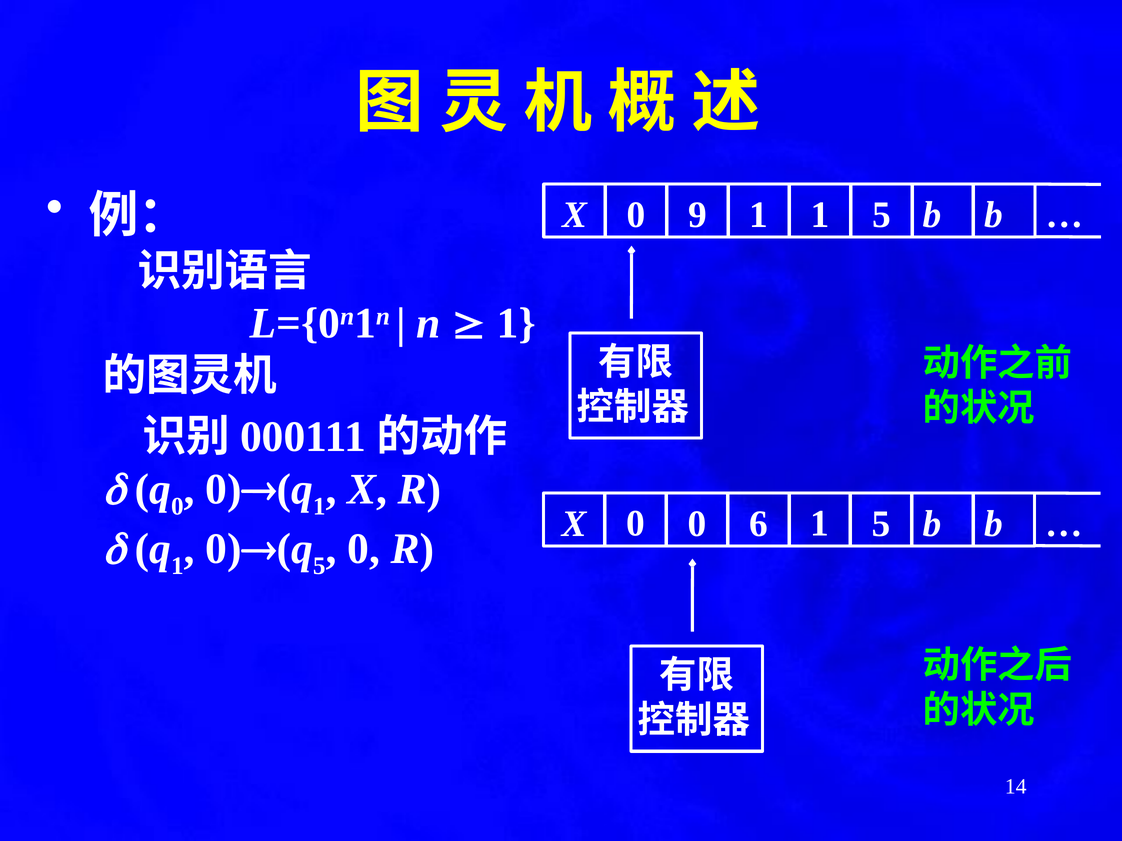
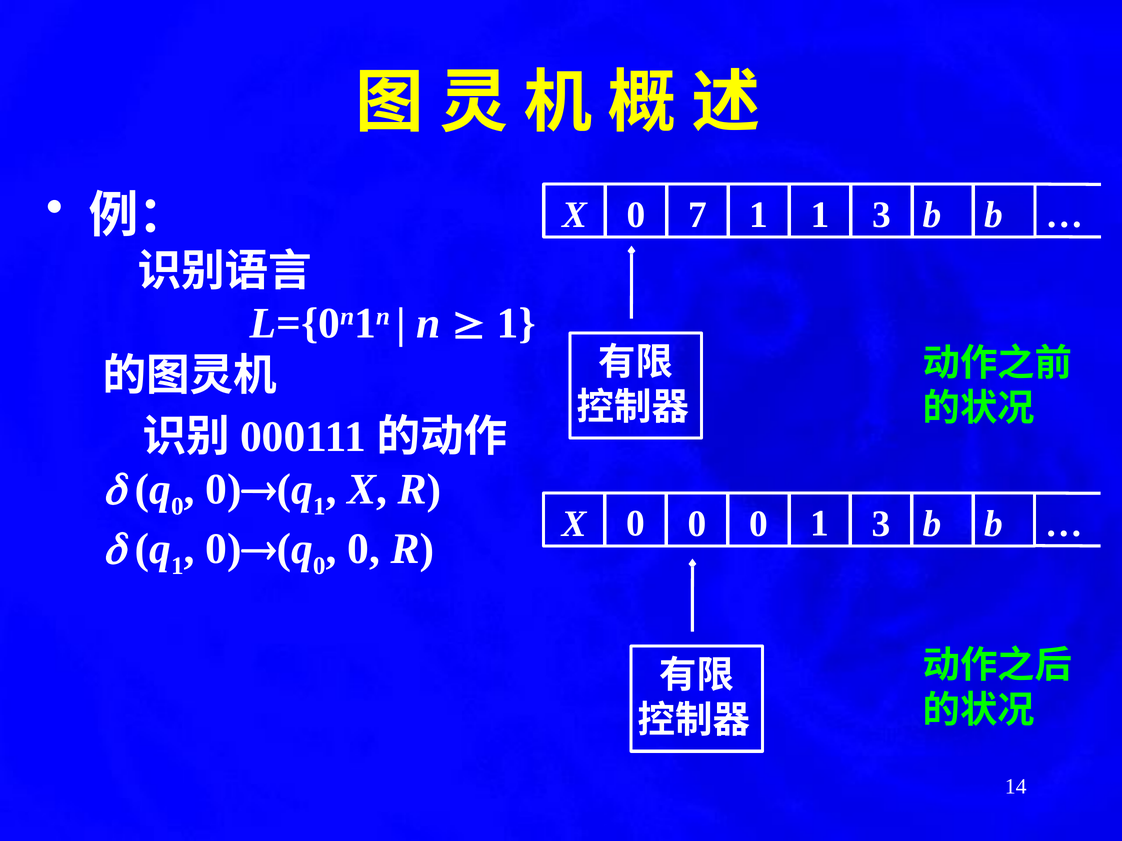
9: 9 -> 7 (697, 215)
1 1 5: 5 -> 3 (881, 215)
0 0 6: 6 -> 0 (758, 524)
5: 5 -> 3 (881, 524)
5: 5 -> 0 (319, 566)
